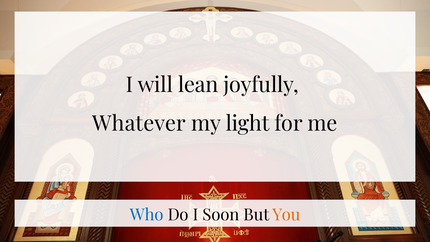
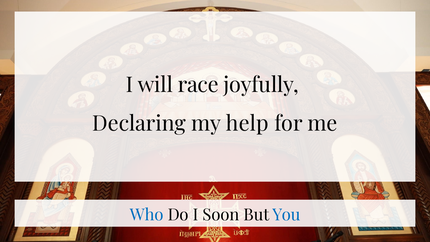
lean: lean -> race (198, 85)
Whatever: Whatever -> Declaring (139, 124)
light: light -> help (247, 124)
You colour: orange -> blue (286, 215)
